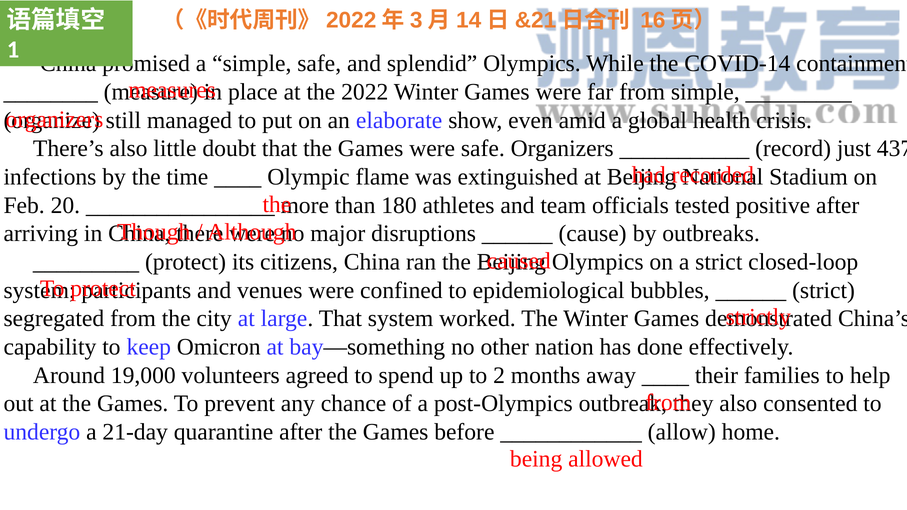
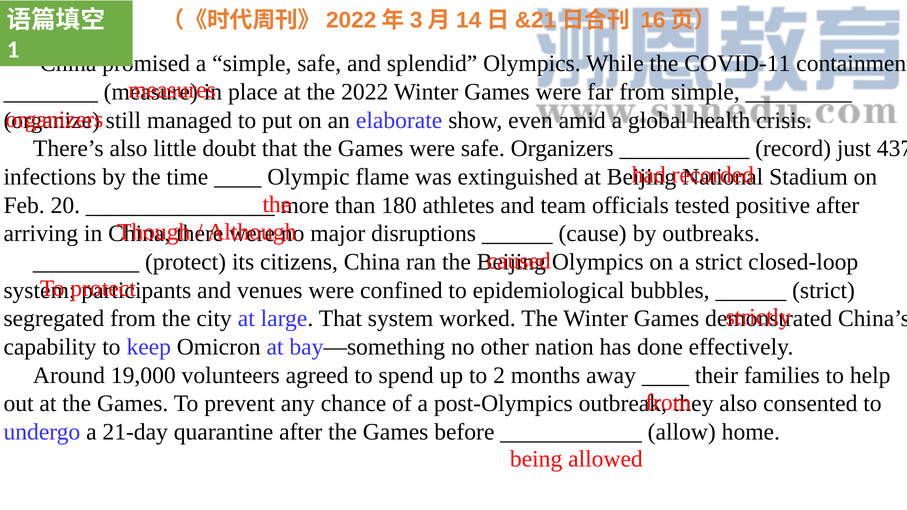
COVID-14: COVID-14 -> COVID-11 (737, 64)
